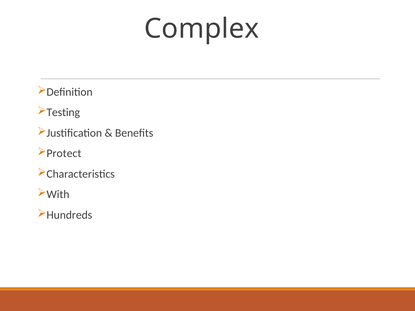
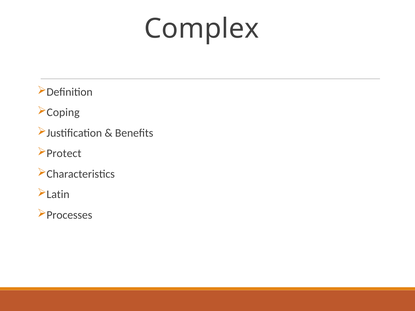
Testing: Testing -> Coping (63, 113)
With: With -> Latin (58, 195)
Hundreds: Hundreds -> Processes (69, 215)
